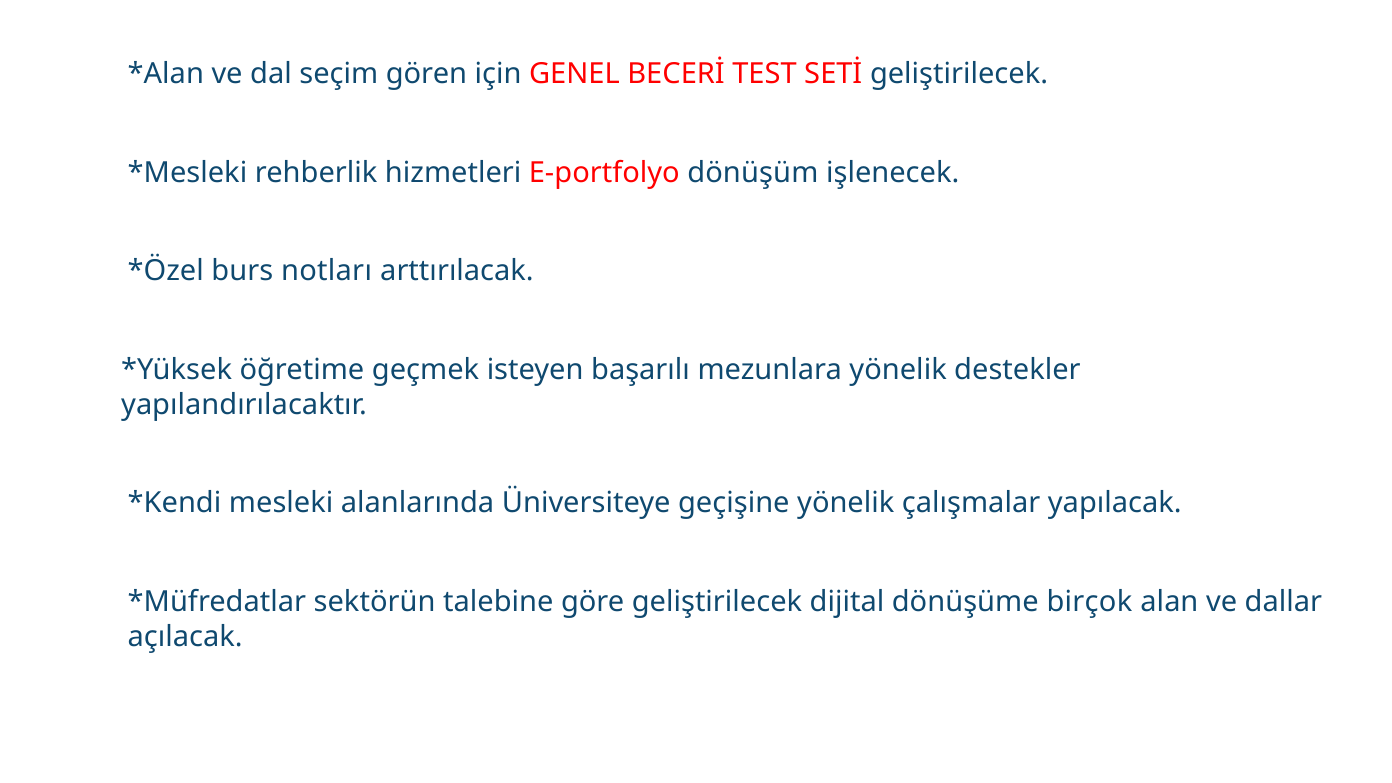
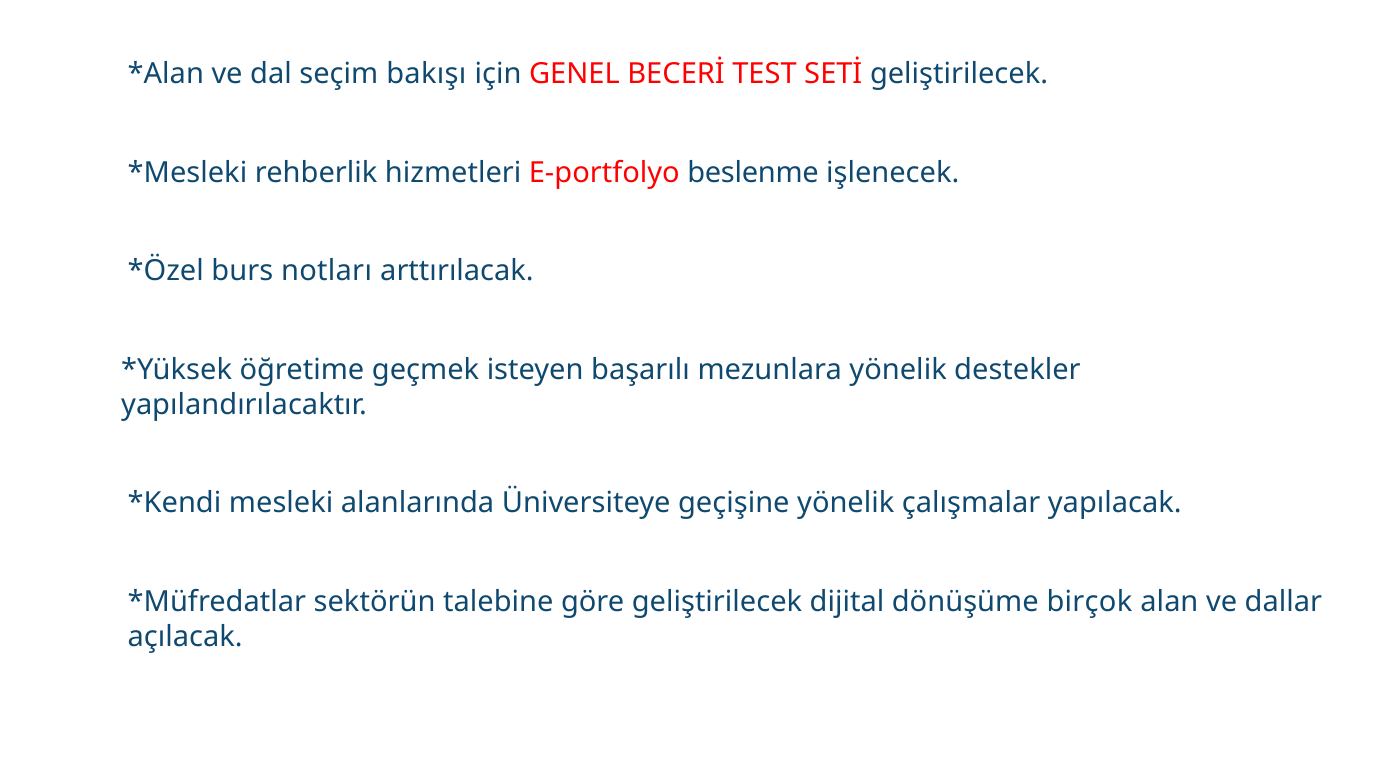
gören: gören -> bakışı (426, 74)
dönüşüm: dönüşüm -> beslenme (753, 173)
